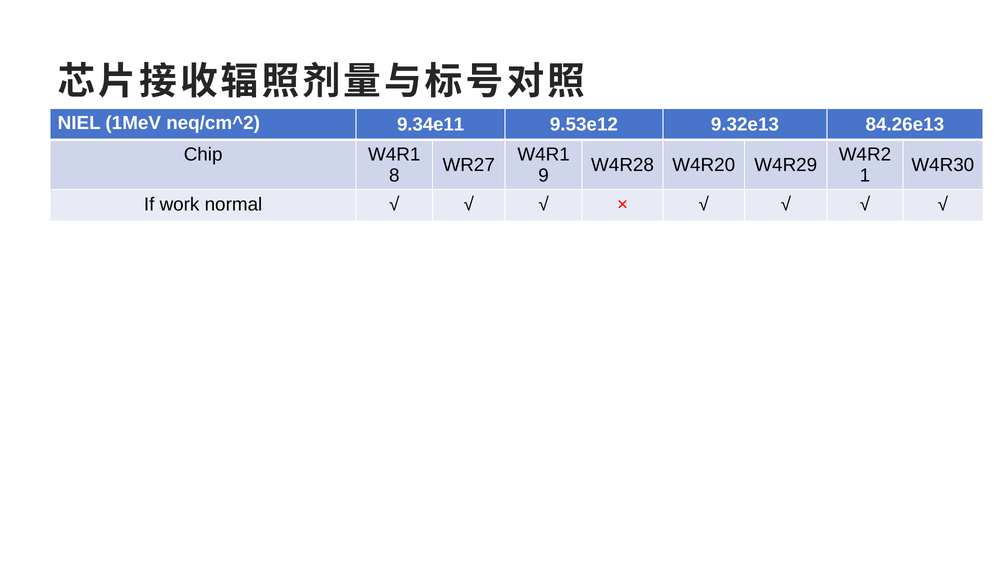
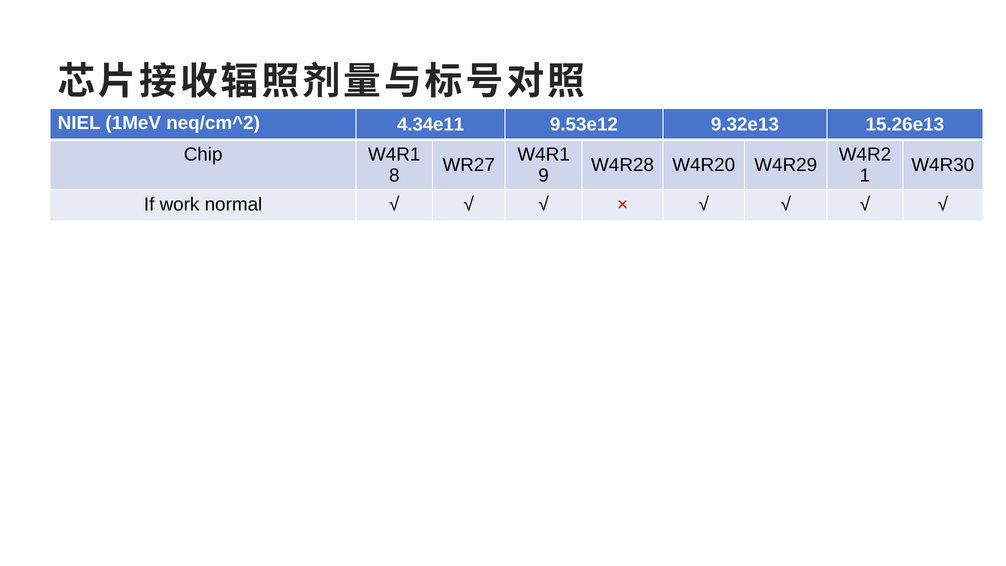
9.34e11: 9.34e11 -> 4.34e11 (431, 124)
84.26e13: 84.26e13 -> 15.26e13 (905, 124)
